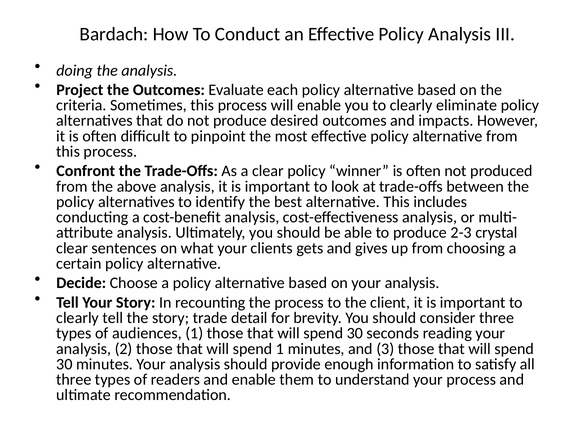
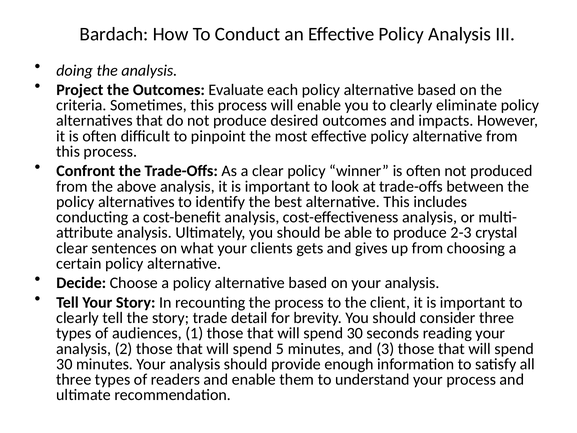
spend 1: 1 -> 5 (280, 349)
